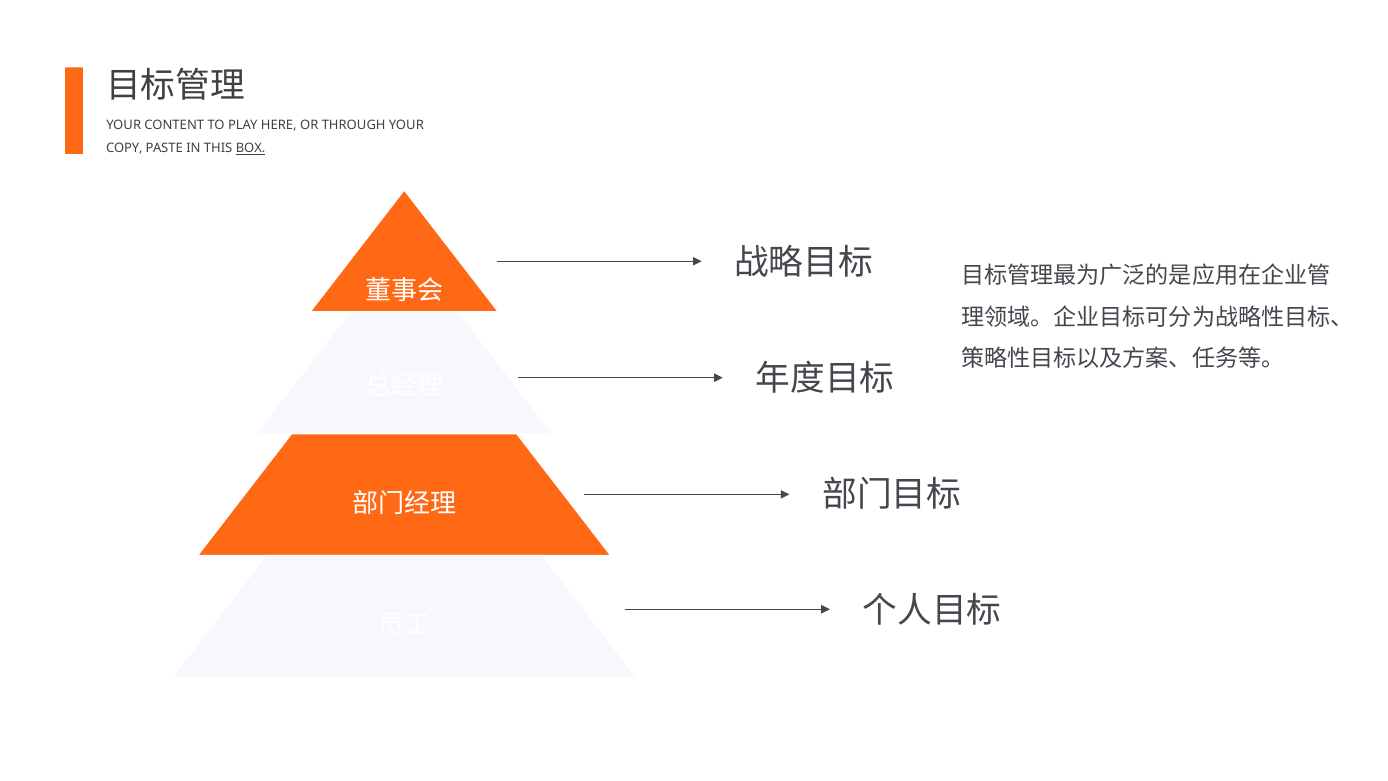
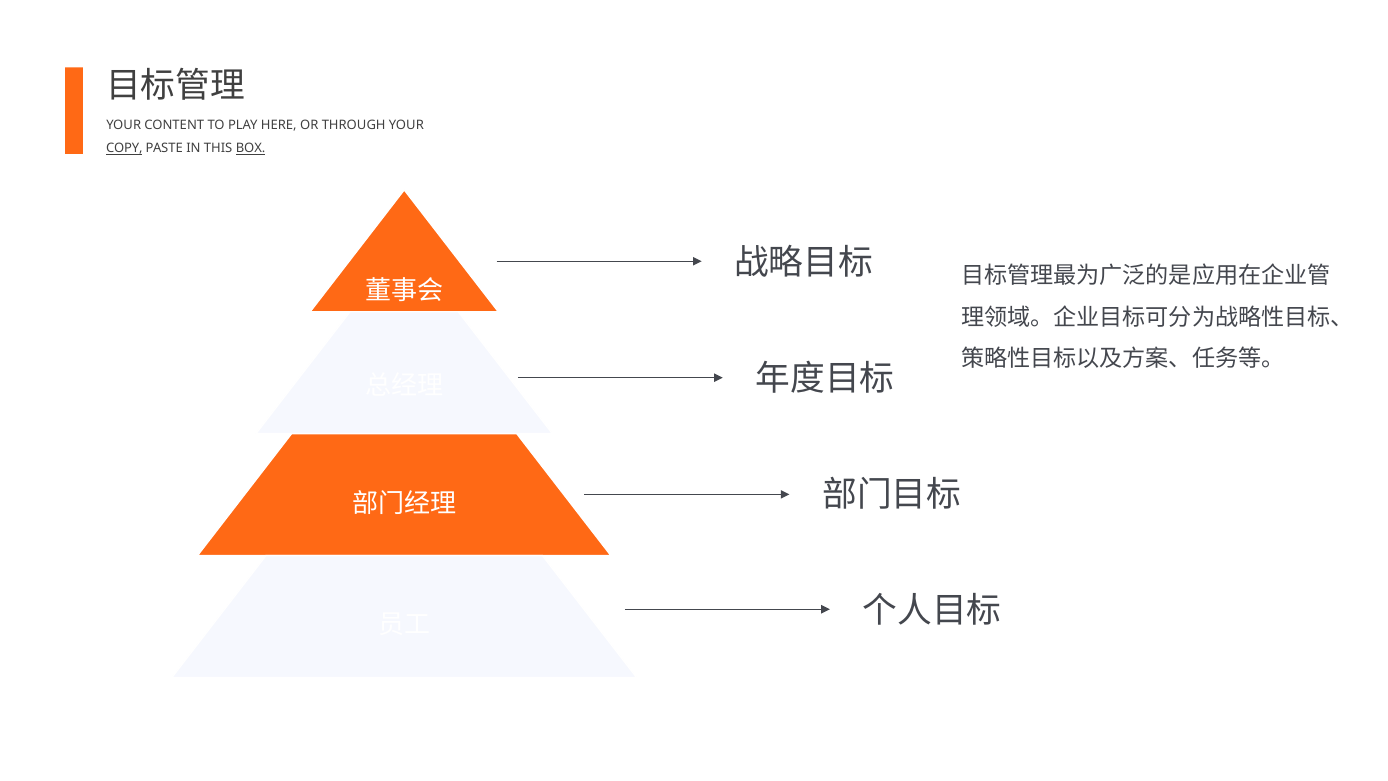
COPY underline: none -> present (124, 149)
